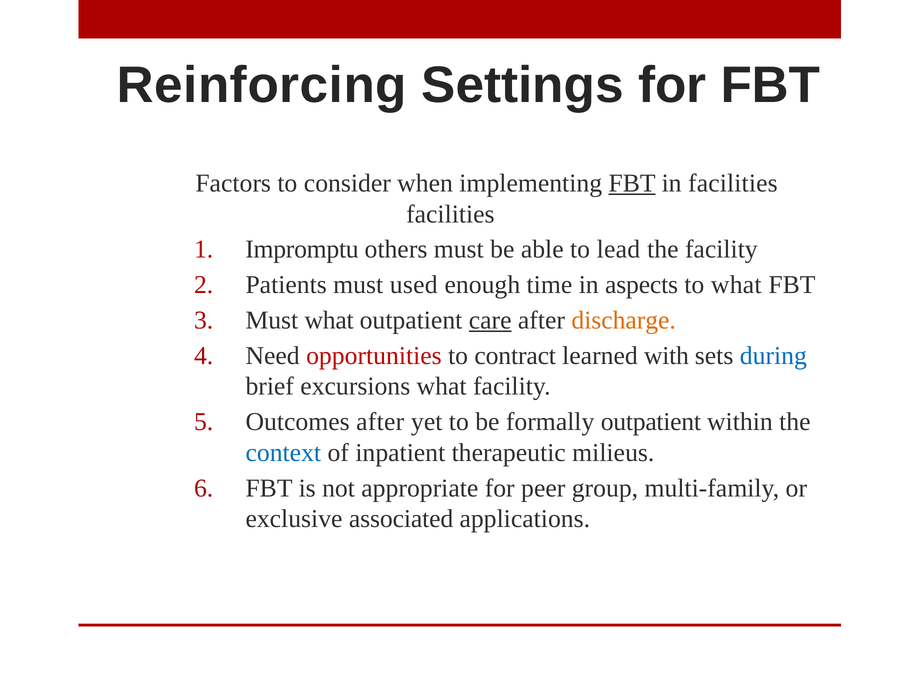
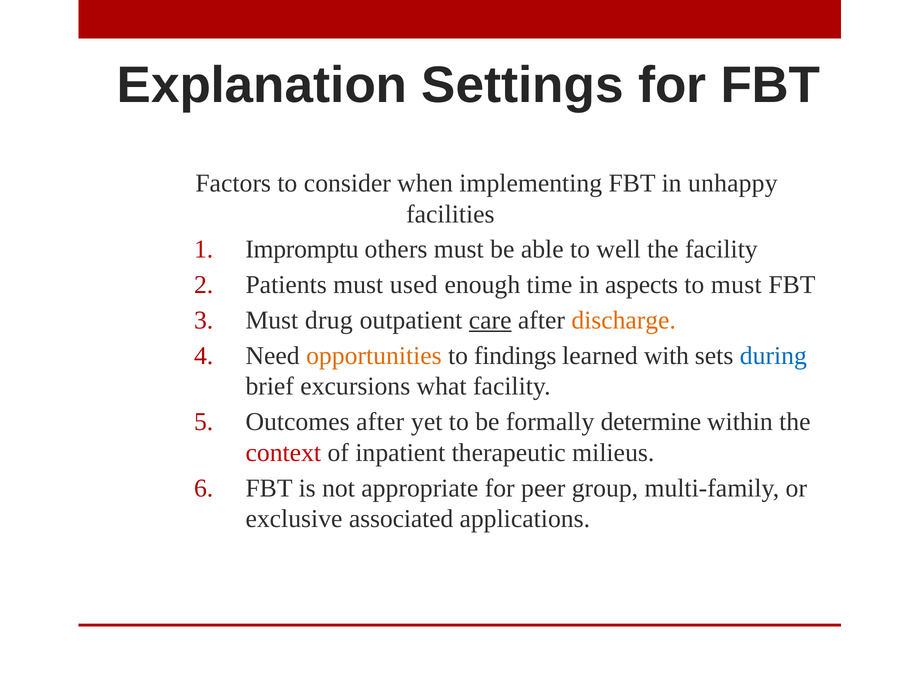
Reinforcing: Reinforcing -> Explanation (262, 85)
FBT underline: present -> none (632, 183)
in facilities: facilities -> unhappy (733, 183)
lead: lead -> well (619, 249)
to what: what -> must (736, 285)
Must what: what -> drug (329, 320)
opportunities colour: red -> orange (374, 356)
contract: contract -> findings (515, 356)
formally outpatient: outpatient -> determine (651, 422)
context colour: blue -> red (283, 453)
